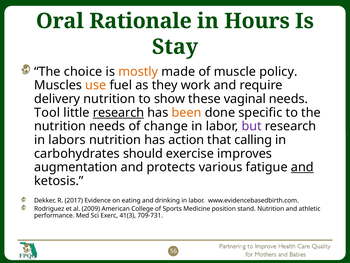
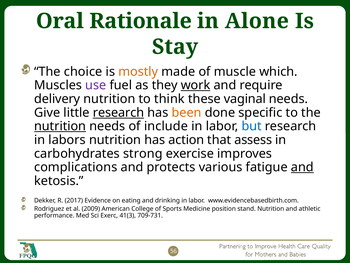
Hours: Hours -> Alone (257, 21)
policy: policy -> which (278, 71)
use colour: orange -> purple (96, 85)
work underline: none -> present (196, 85)
show: show -> think (169, 99)
Tool: Tool -> Give (47, 112)
nutrition underline: none -> present (60, 126)
change: change -> include (166, 126)
but colour: purple -> blue (252, 126)
calling: calling -> assess (253, 140)
should: should -> strong (143, 153)
augmentation: augmentation -> complications (76, 167)
